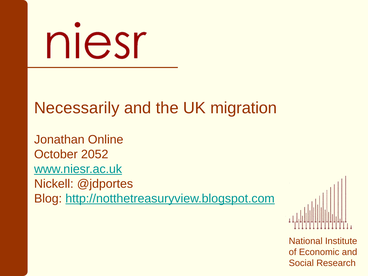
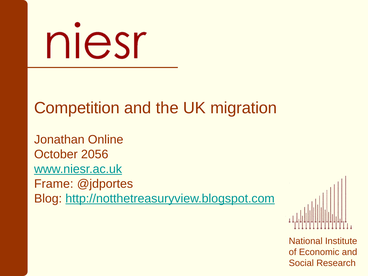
Necessarily: Necessarily -> Competition (77, 108)
2052: 2052 -> 2056 (95, 154)
Nickell: Nickell -> Frame (54, 184)
